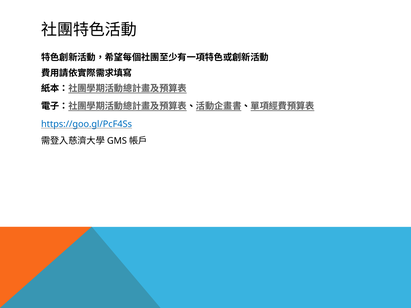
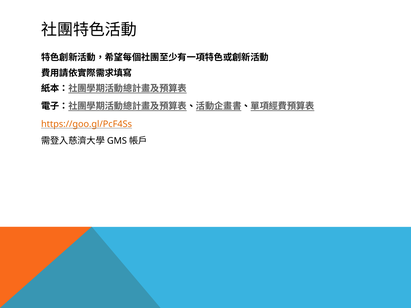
https://goo.gl/PcF4Ss colour: blue -> orange (87, 124)
